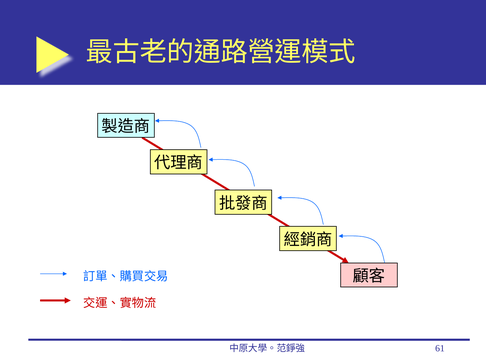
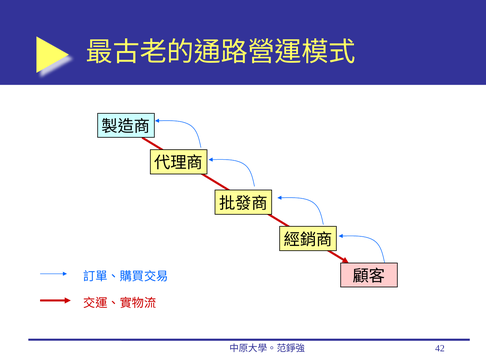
61: 61 -> 42 (440, 349)
